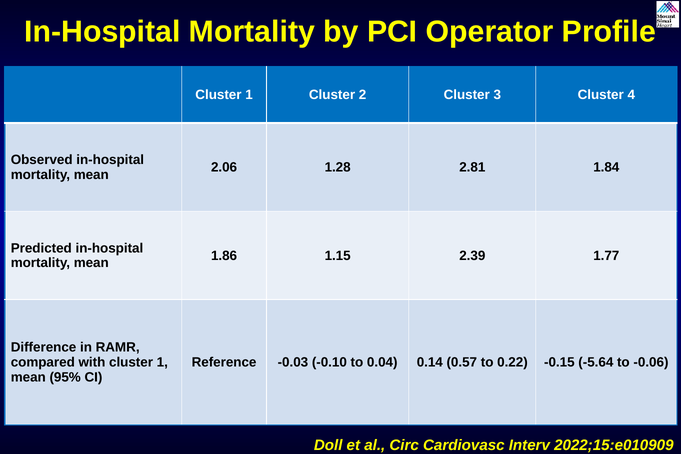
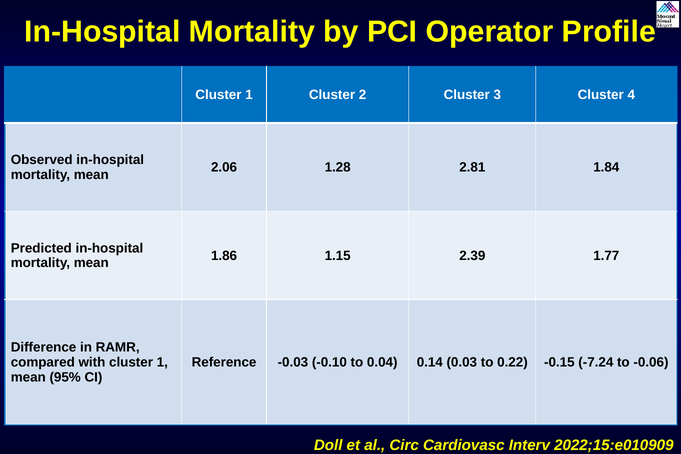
0.57: 0.57 -> 0.03 (462, 362)
-5.64: -5.64 -> -7.24 (596, 362)
